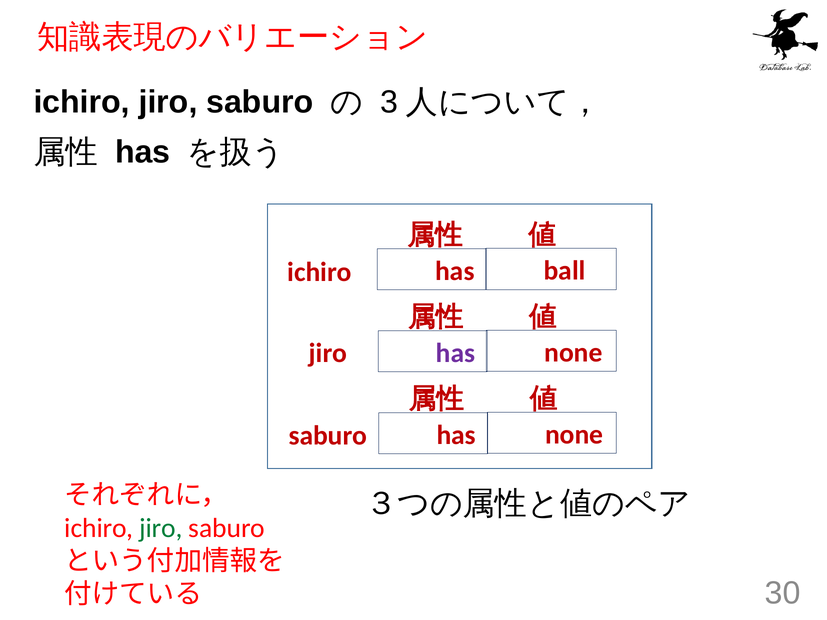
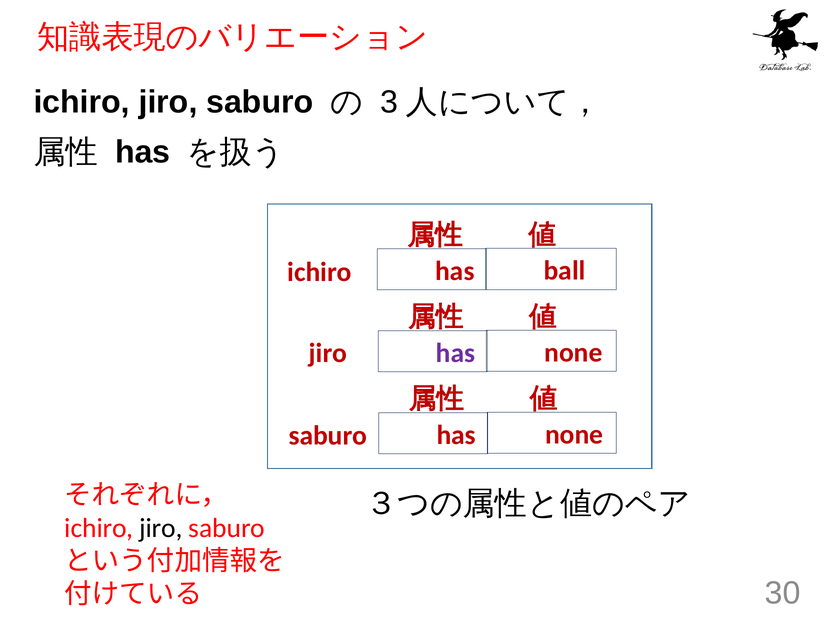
jiro colour: green -> black (161, 528)
